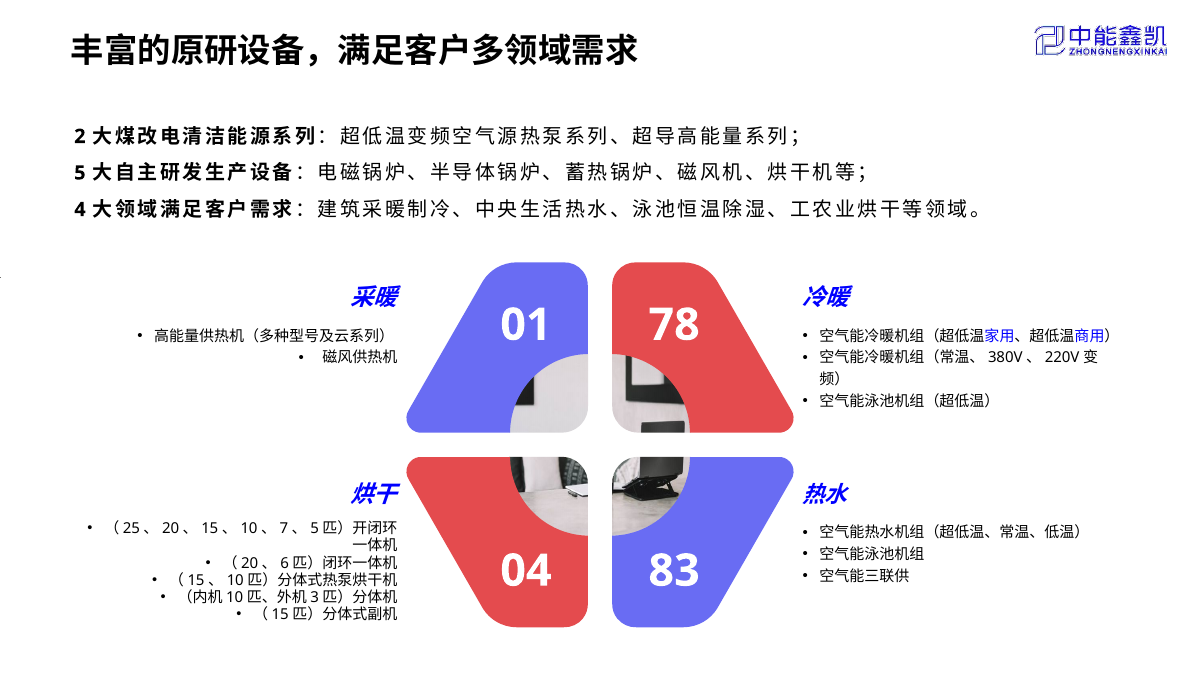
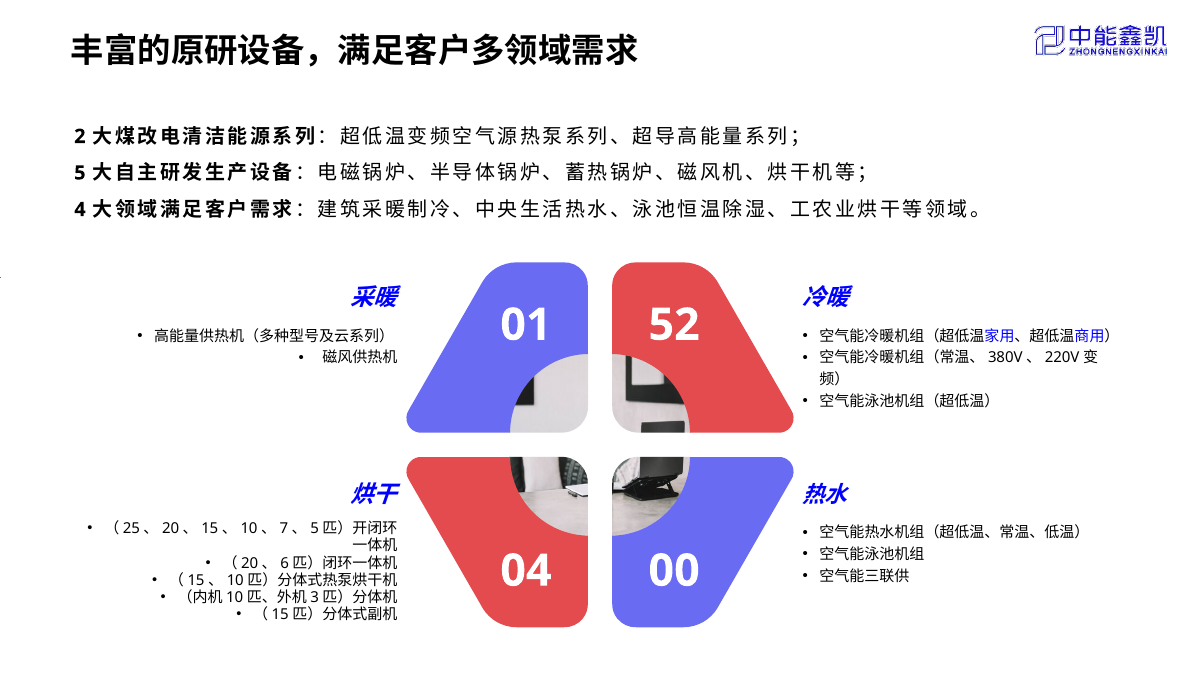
78: 78 -> 52 (674, 325)
83: 83 -> 00 (674, 571)
